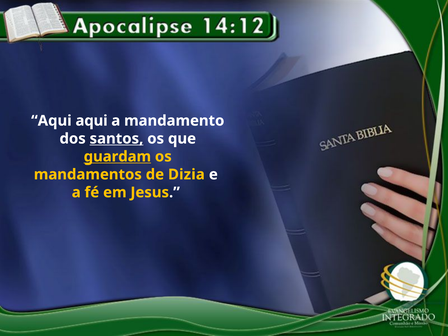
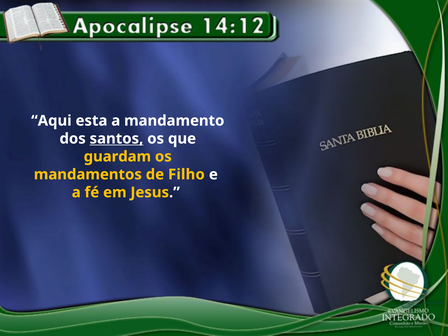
Aqui aqui: aqui -> esta (91, 121)
guardam underline: present -> none (117, 157)
Dizia: Dizia -> Filho (186, 174)
